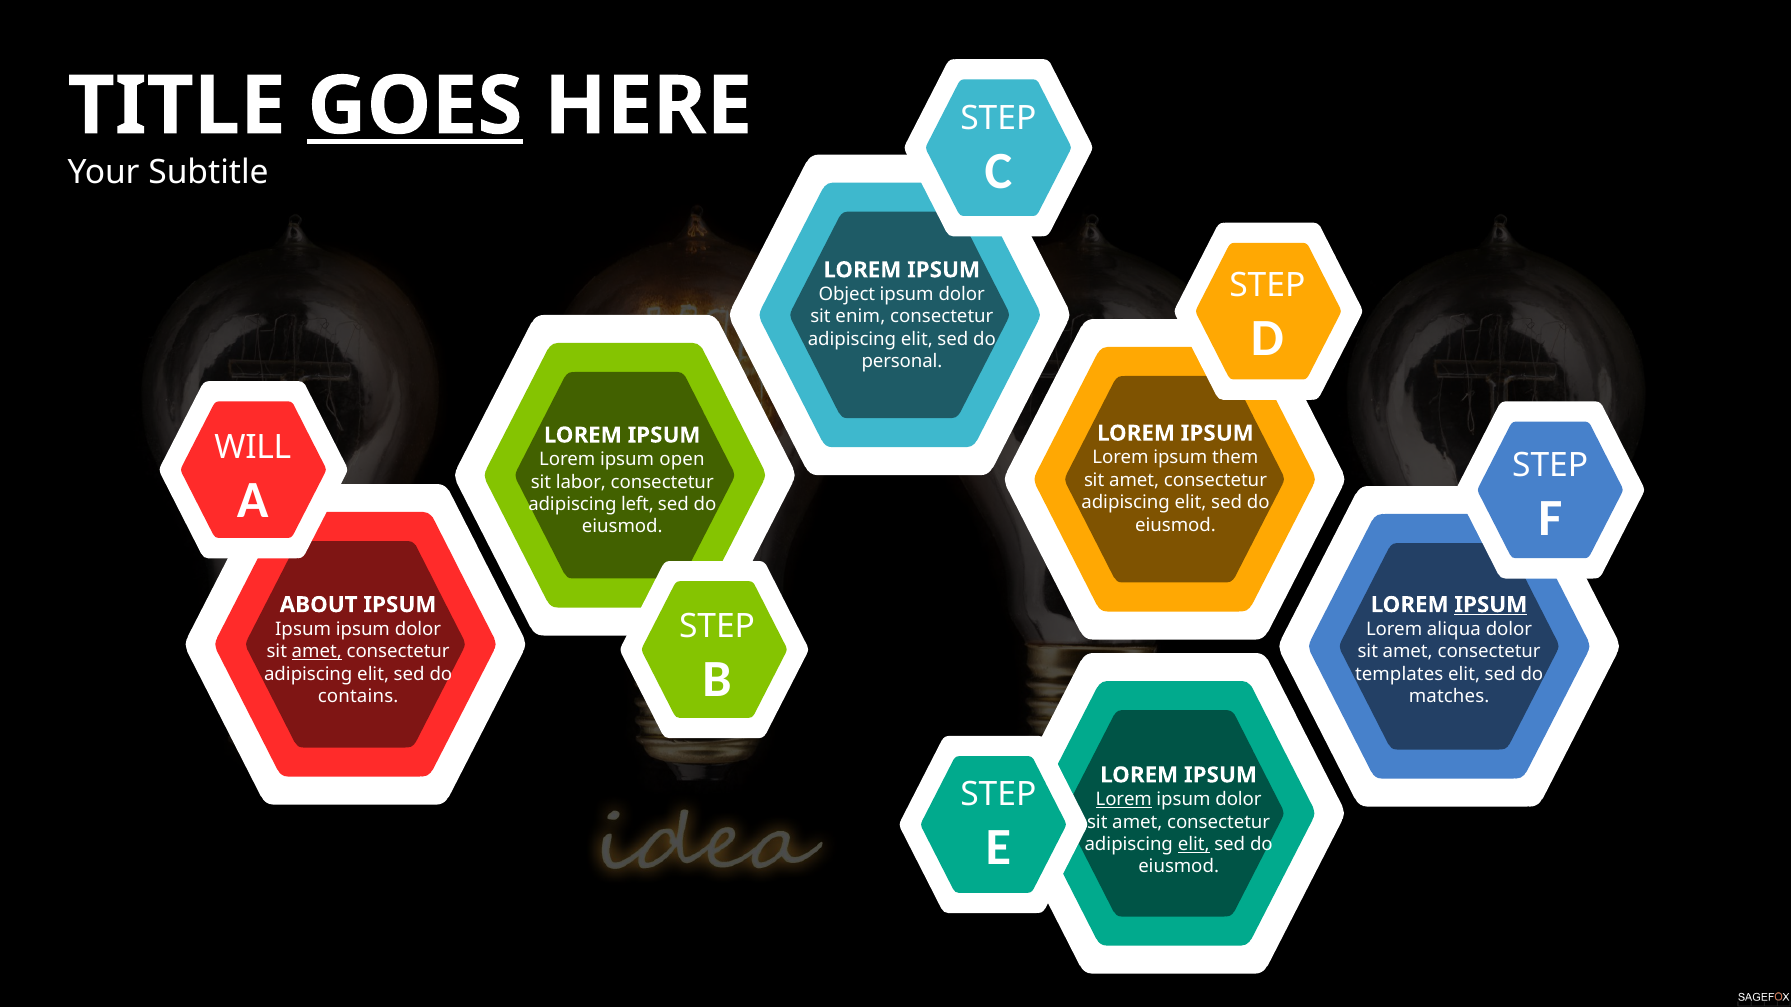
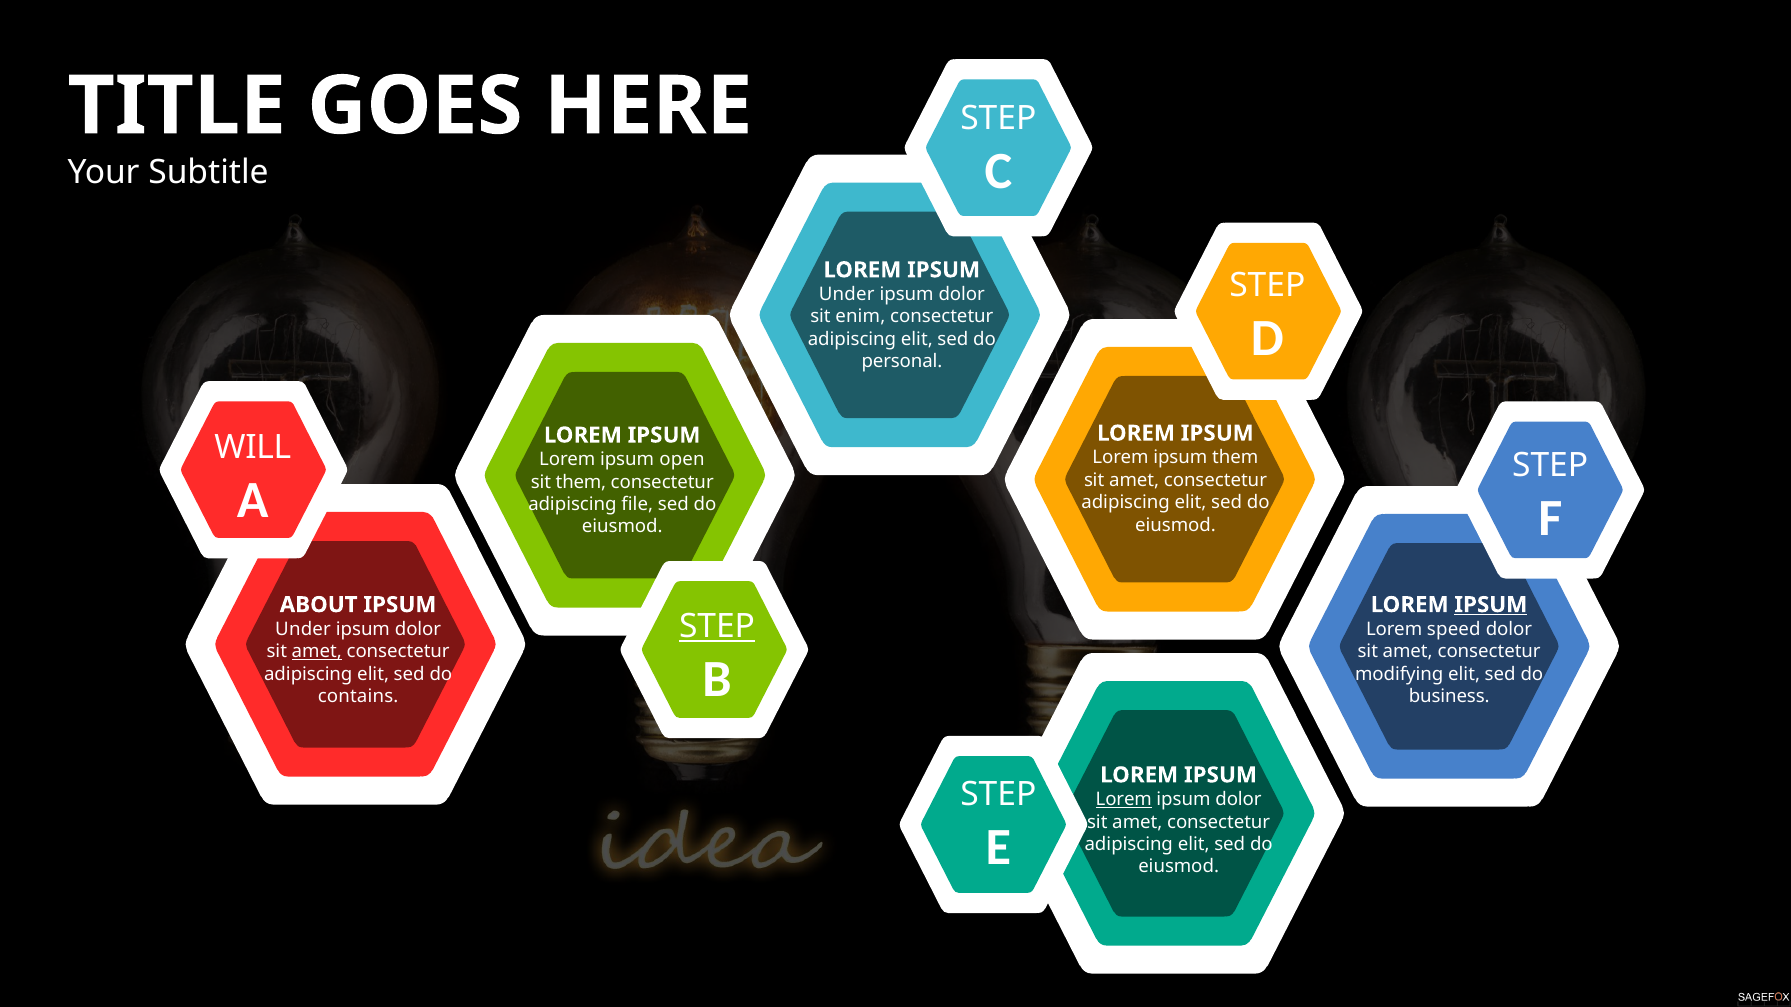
GOES underline: present -> none (415, 106)
Object: Object -> Under (847, 294)
sit labor: labor -> them (581, 482)
left: left -> file (637, 505)
STEP underline: none -> present (717, 626)
Ipsum: Ipsum -> Under (303, 629)
aliqua: aliqua -> speed (1454, 629)
templates: templates -> modifying (1399, 674)
matches: matches -> business (1449, 697)
elit underline: present -> none (1194, 845)
